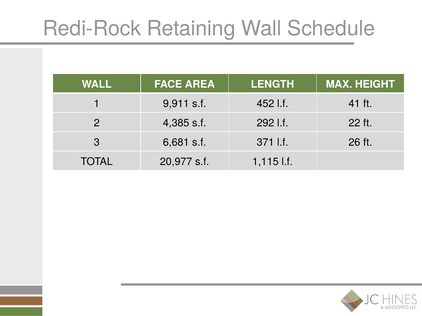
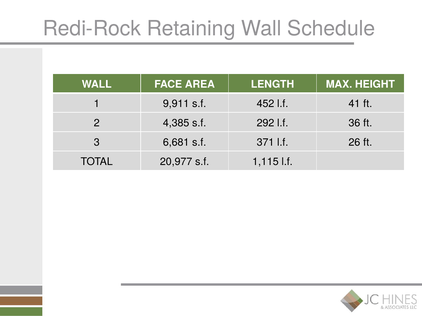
22: 22 -> 36 (354, 123)
